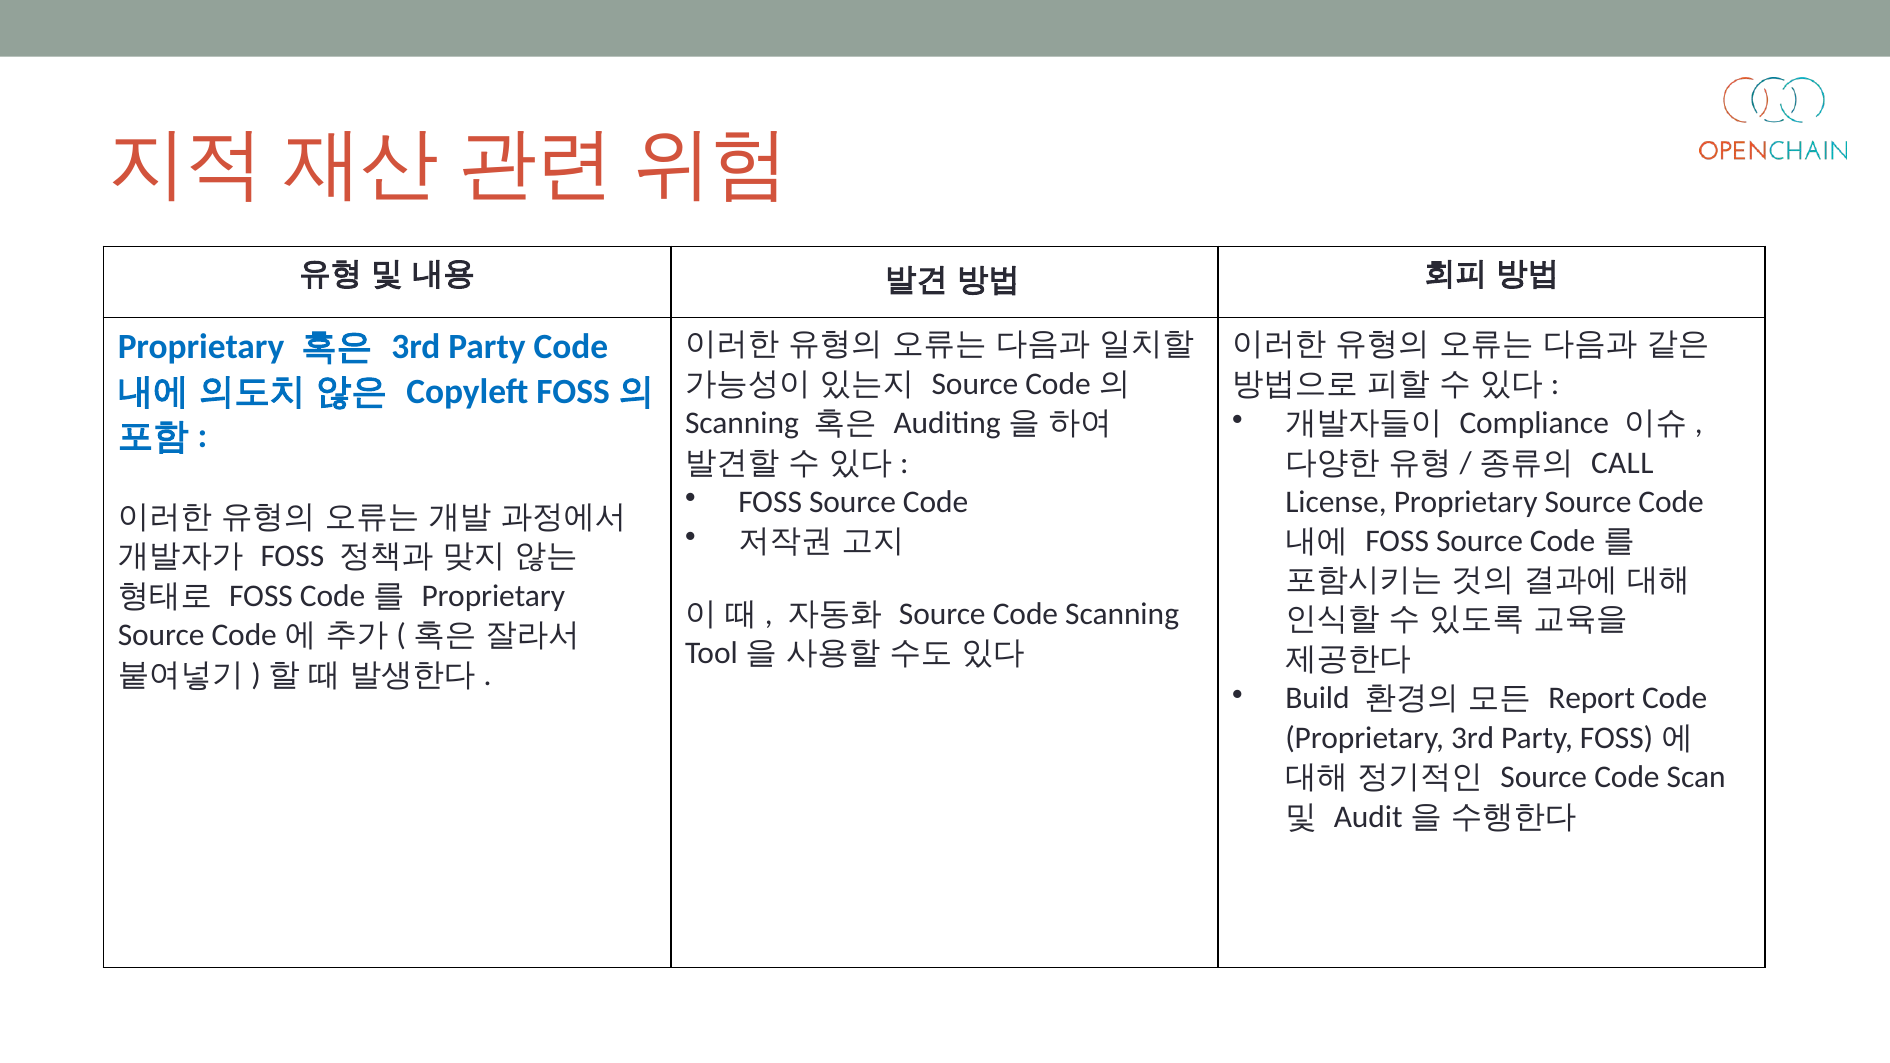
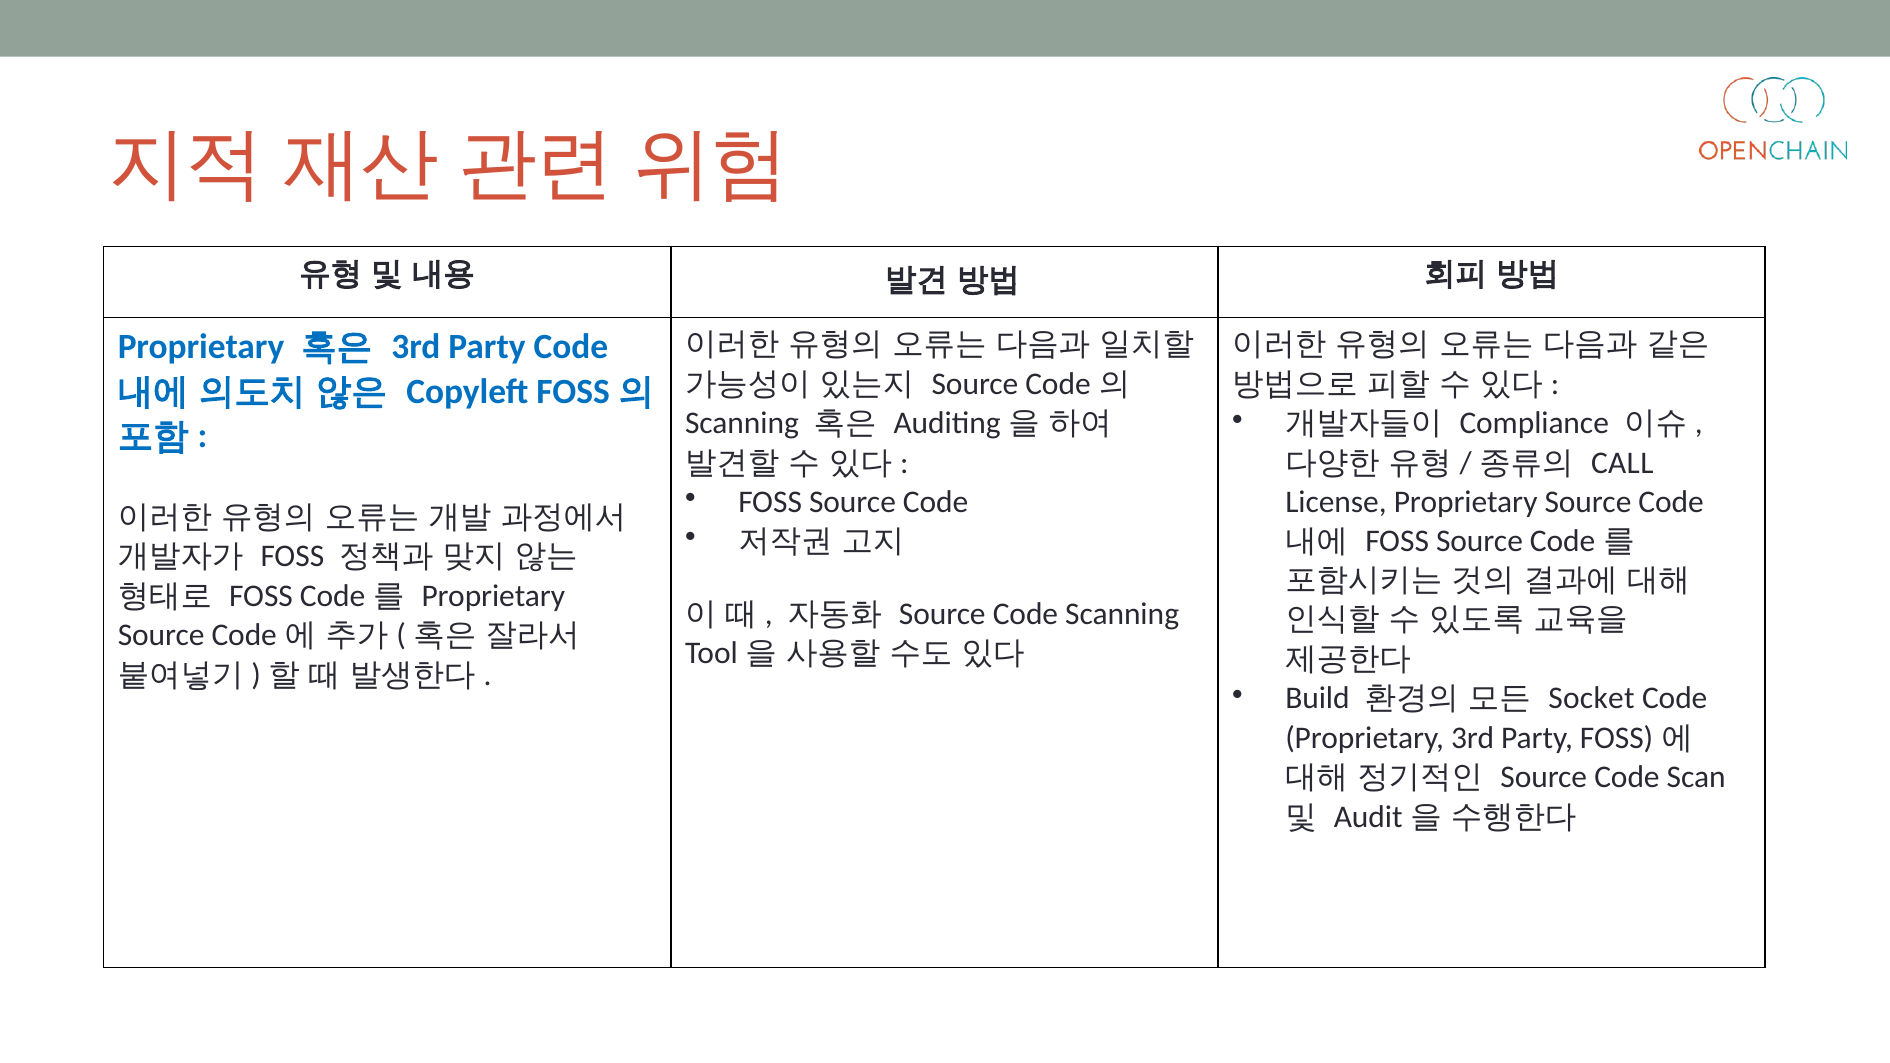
Report: Report -> Socket (1591, 699)
